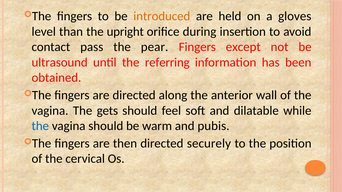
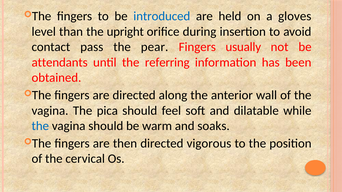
introduced colour: orange -> blue (162, 16)
except: except -> usually (243, 47)
ultrasound: ultrasound -> attendants (60, 62)
gets: gets -> pica (107, 111)
pubis: pubis -> soaks (214, 126)
securely: securely -> vigorous (209, 144)
